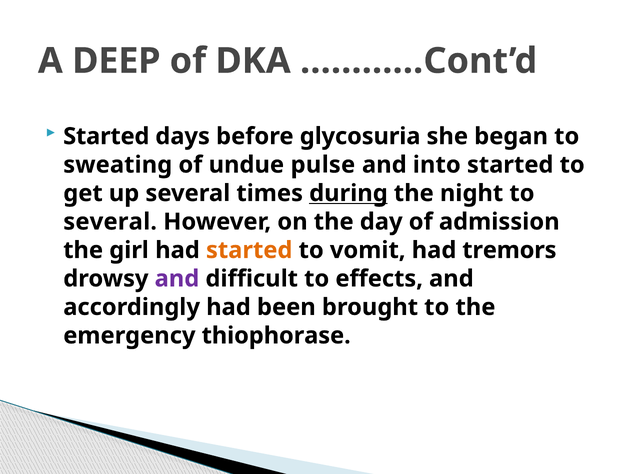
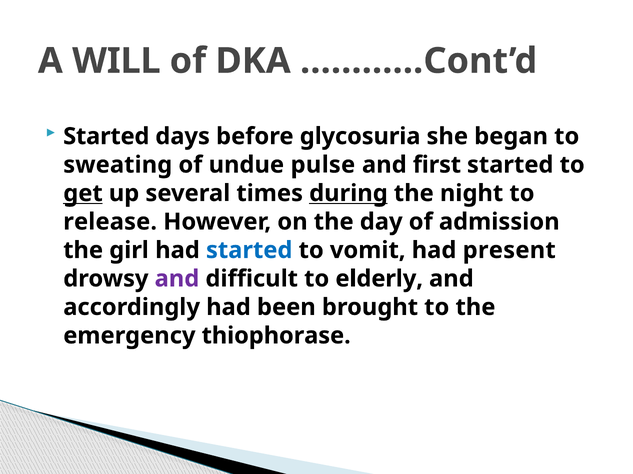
DEEP: DEEP -> WILL (116, 61)
into: into -> first (437, 165)
get underline: none -> present (83, 194)
several: several -> release (110, 222)
started colour: orange -> blue (249, 251)
tremors: tremors -> present (509, 251)
effects: effects -> elderly (379, 279)
